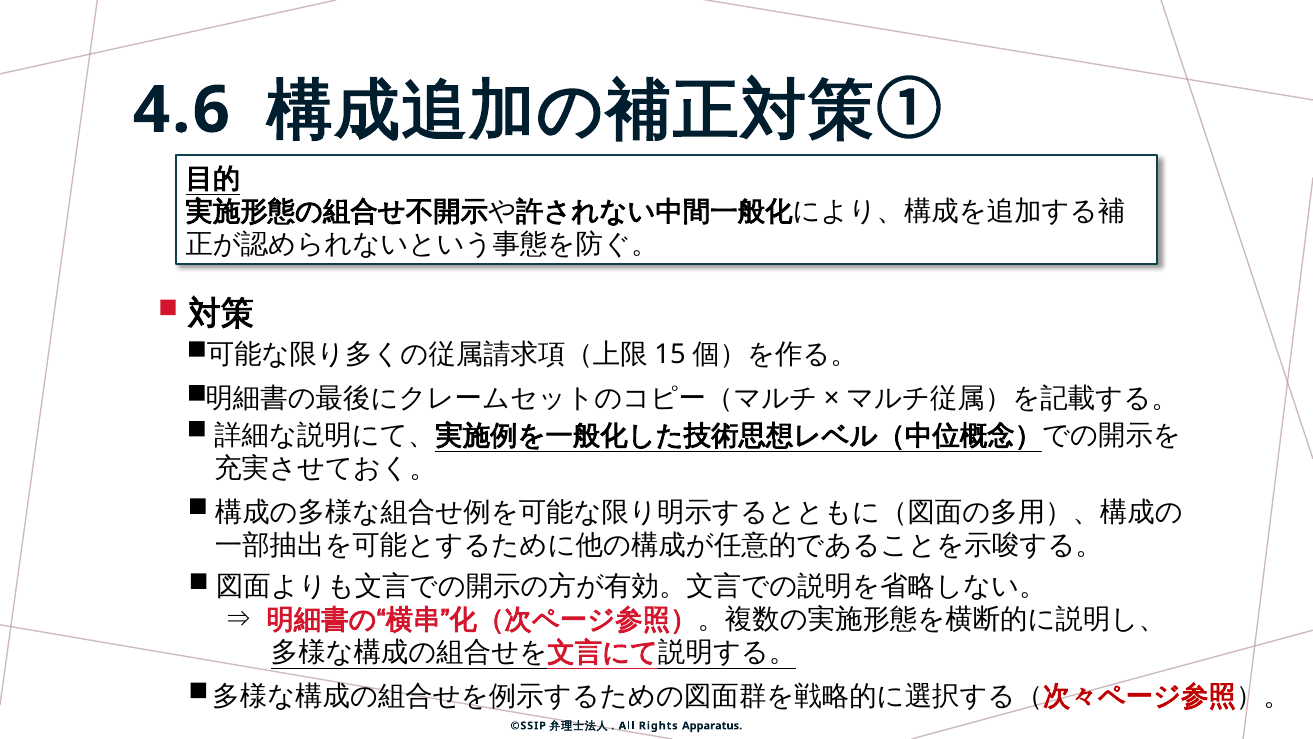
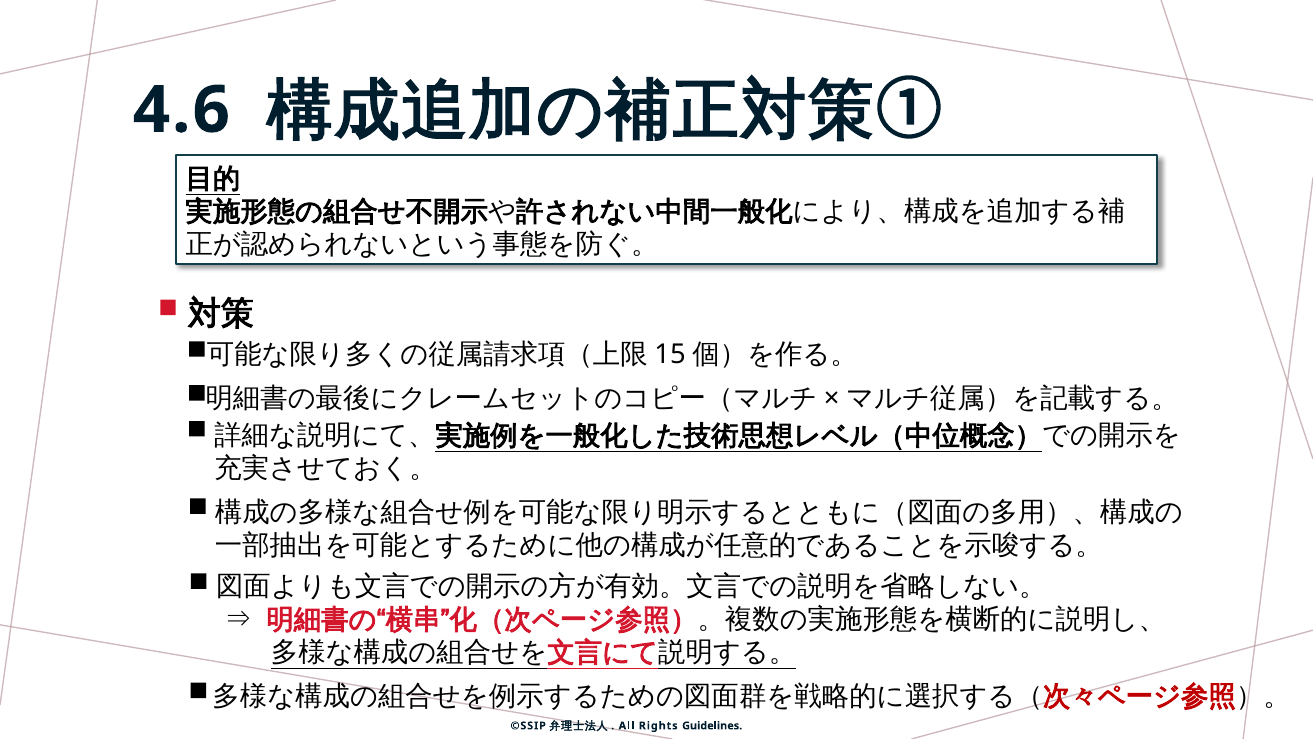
Apparatus: Apparatus -> Guidelines (712, 725)
